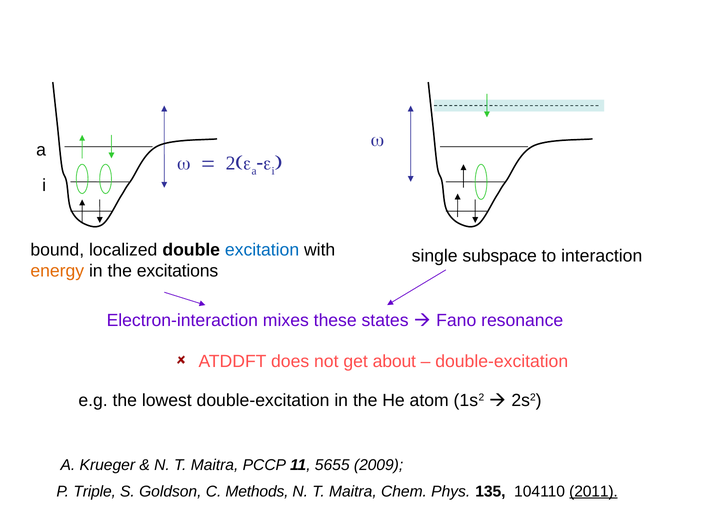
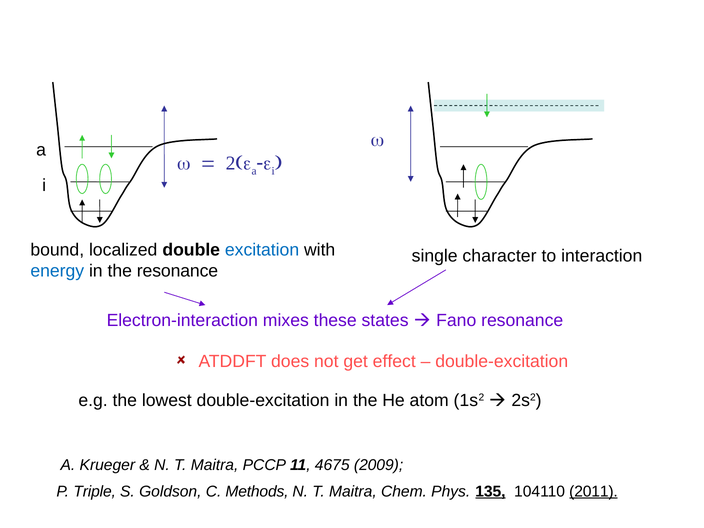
subspace: subspace -> character (500, 256)
energy colour: orange -> blue (57, 271)
the excitations: excitations -> resonance (177, 271)
about: about -> effect (394, 361)
5655: 5655 -> 4675 (332, 465)
135 underline: none -> present (490, 491)
